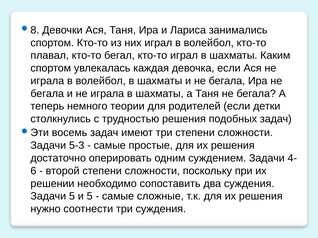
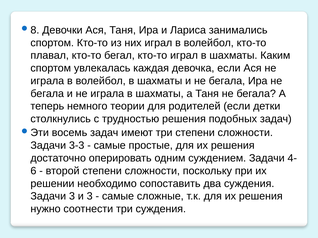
5-3: 5-3 -> 3-3 (77, 146)
Задачи 5: 5 -> 3 (72, 197)
и 5: 5 -> 3 (90, 197)
